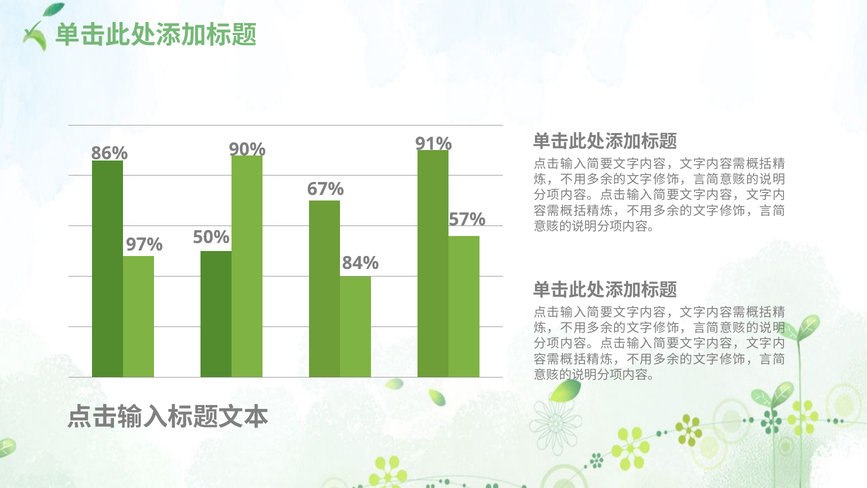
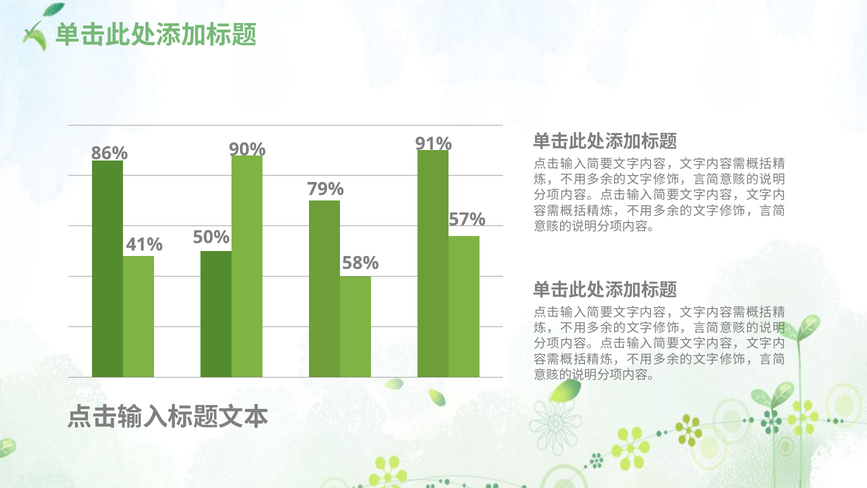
67%: 67% -> 79% (326, 189)
97%: 97% -> 41% (144, 244)
84%: 84% -> 58% (360, 263)
